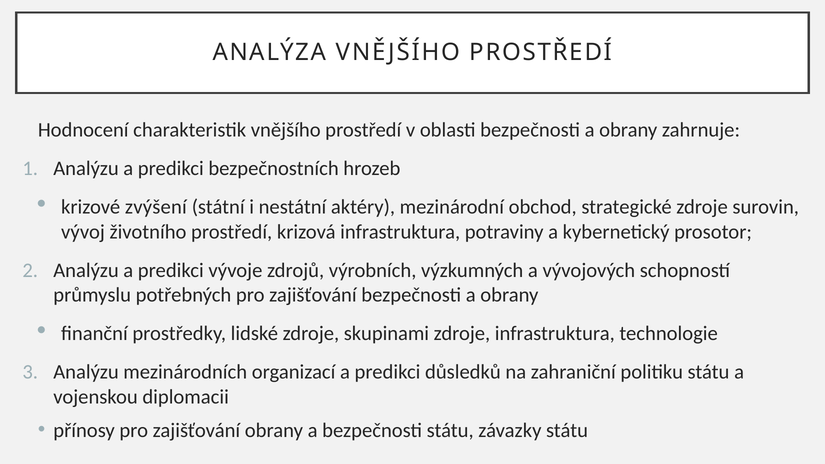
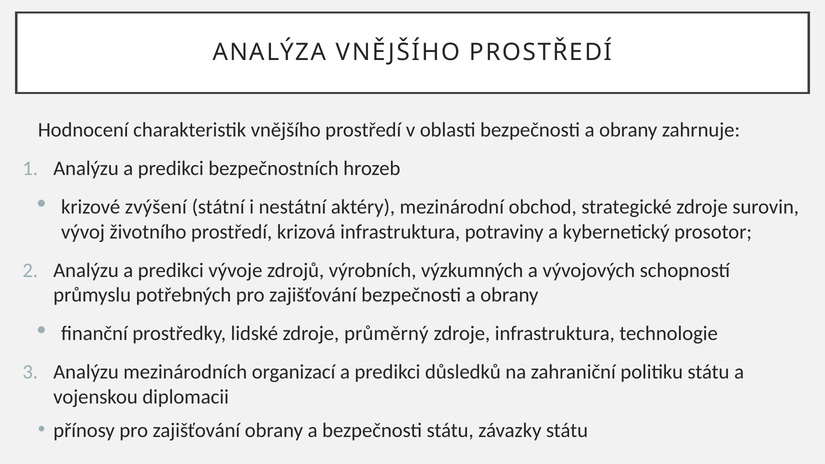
skupinami: skupinami -> průměrný (386, 334)
